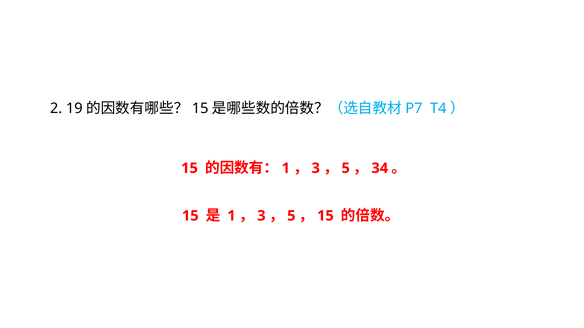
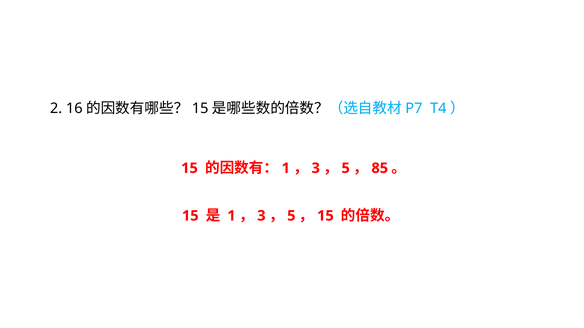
19: 19 -> 16 (74, 109)
34: 34 -> 85 (380, 168)
